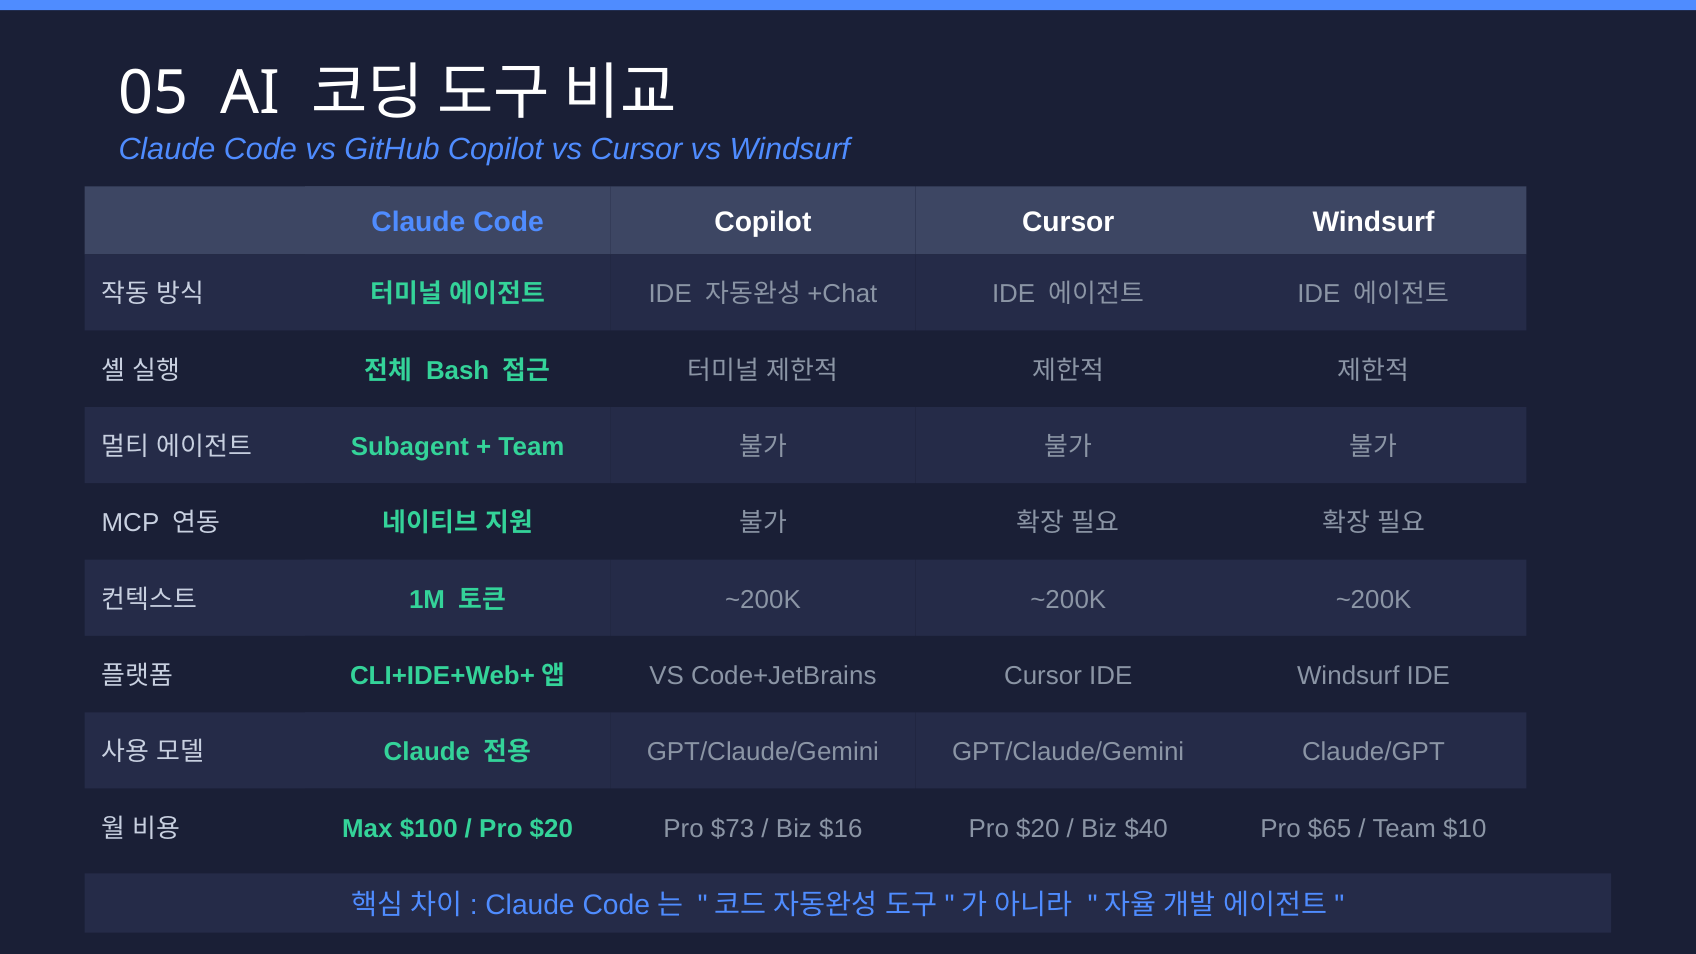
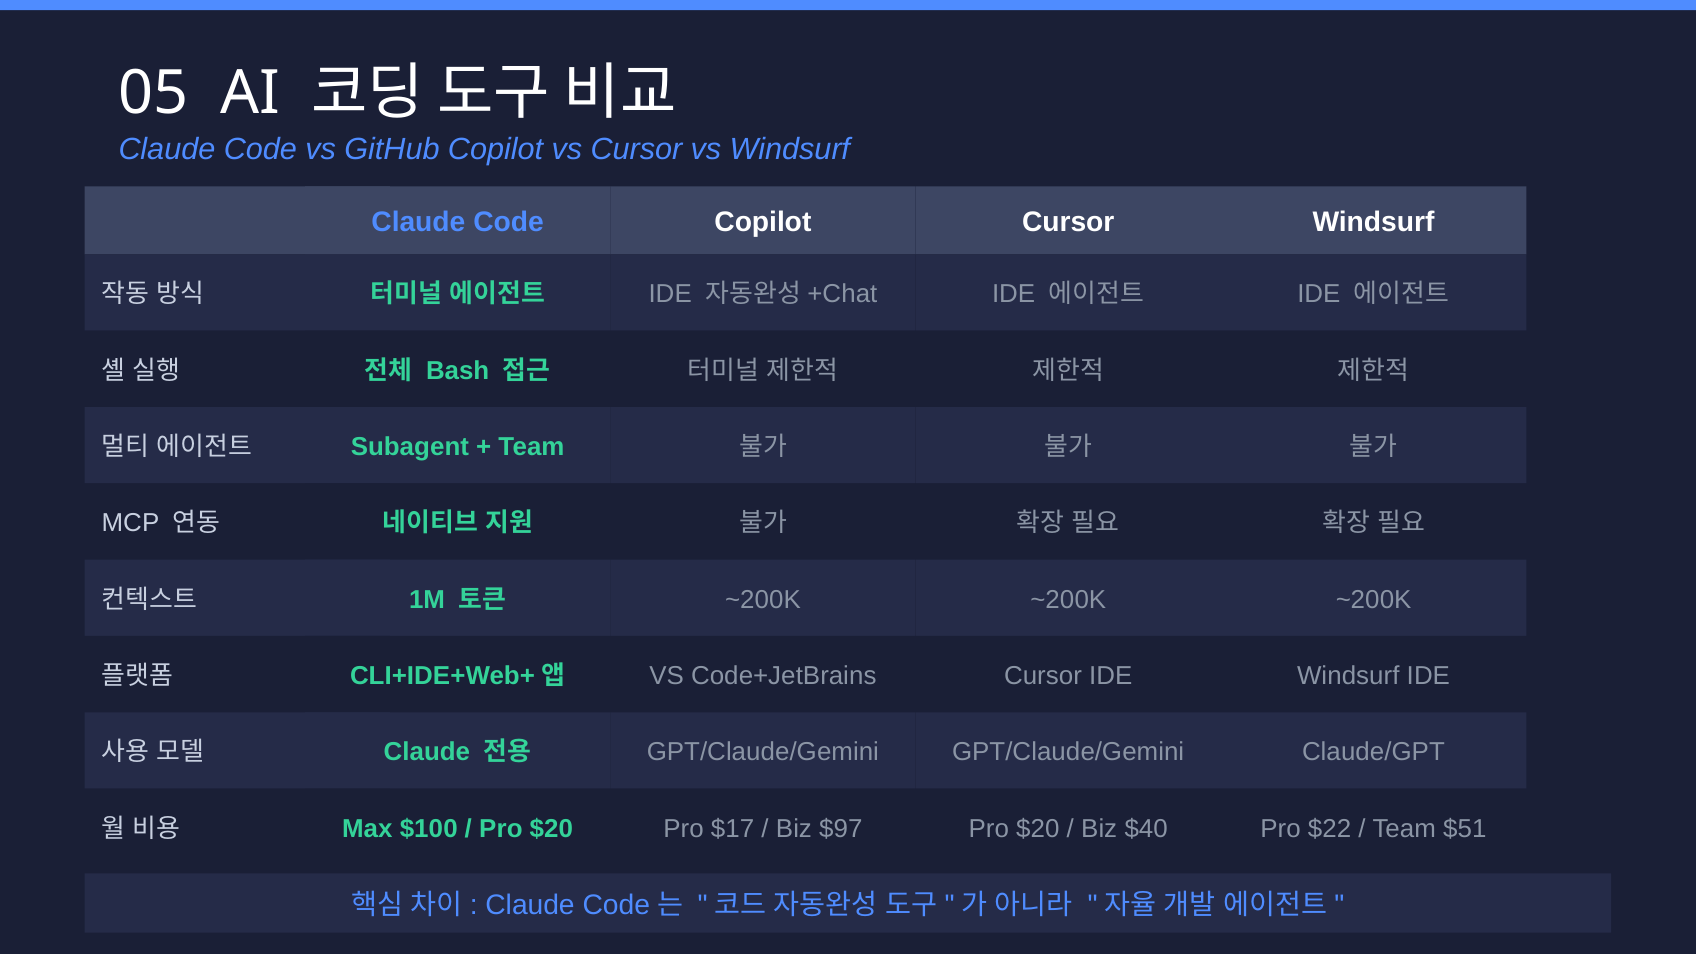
$73: $73 -> $17 (733, 829)
$16: $16 -> $97 (841, 829)
$65: $65 -> $22 (1330, 829)
$10: $10 -> $51 (1465, 829)
